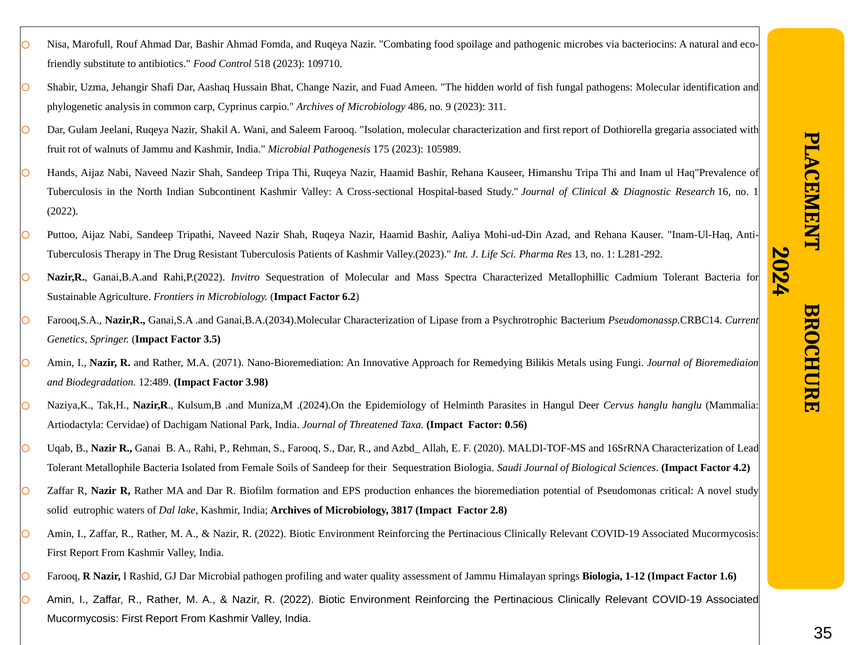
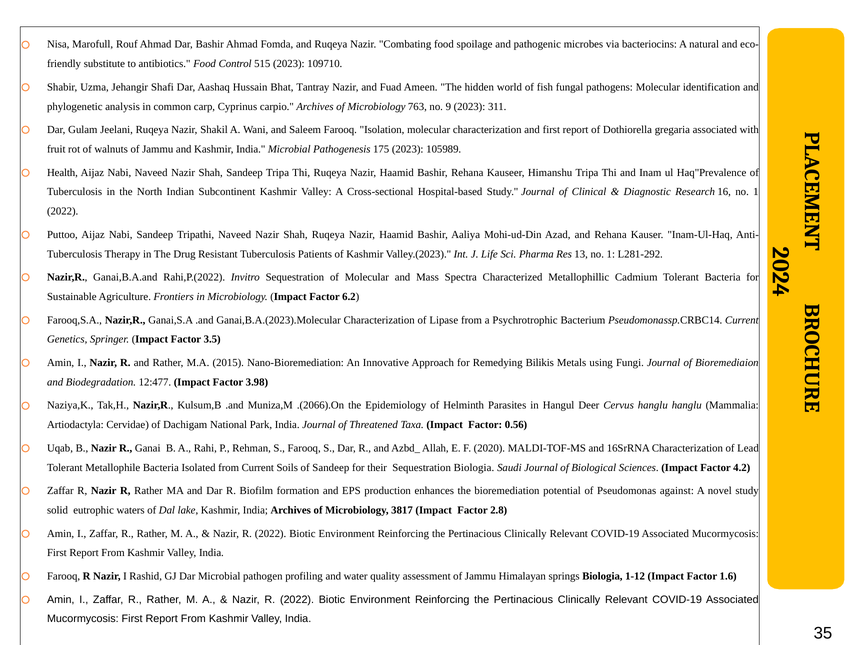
518: 518 -> 515 (262, 64)
Change: Change -> Tantray (313, 87)
486: 486 -> 763 (417, 107)
Hands: Hands -> Health (62, 173)
Ganai,B.A.(2034).Molecular: Ganai,B.A.(2034).Molecular -> Ganai,B.A.(2023).Molecular (279, 320)
2071: 2071 -> 2015 (228, 363)
12:489: 12:489 -> 12:477 (155, 382)
.(2024).On: .(2024).On -> .(2066).On (320, 405)
from Female: Female -> Current (258, 467)
critical: critical -> against (677, 491)
